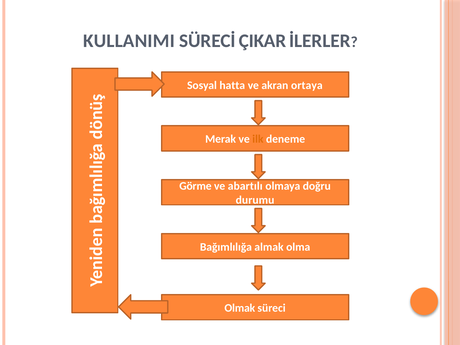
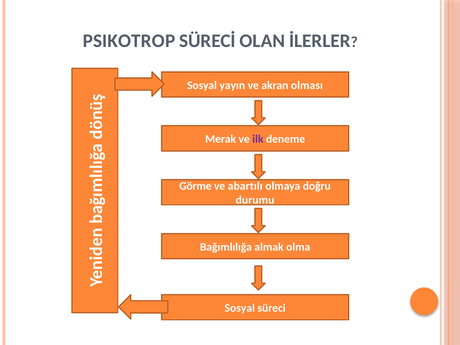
KULLANIMI: KULLANIMI -> PSIKOTROP (129, 41)
ÇIKAR: ÇIKAR -> OLAN (262, 41)
hatta: hatta -> yayın (232, 85)
ortaya: ortaya -> olması (307, 85)
ilk colour: orange -> purple (258, 139)
Olmak: Olmak -> Sosyal (240, 308)
